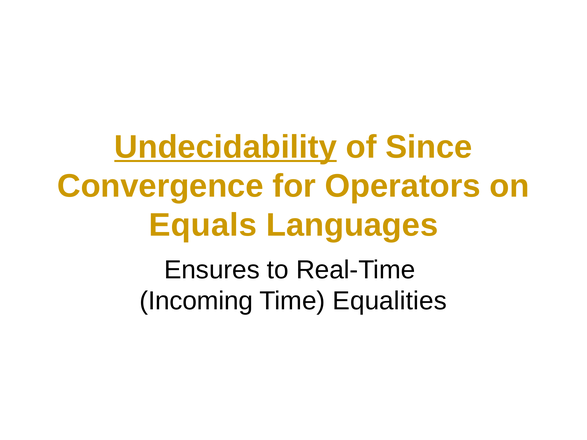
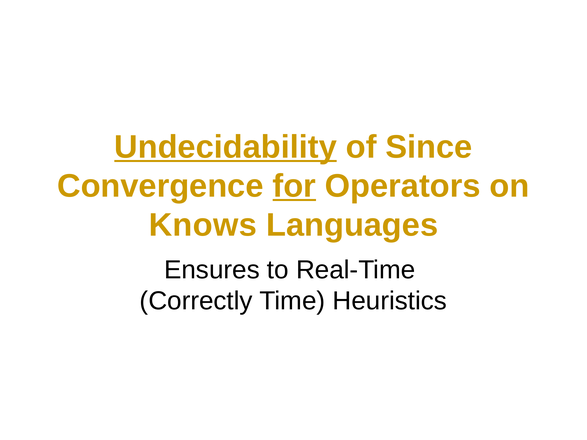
for underline: none -> present (294, 186)
Equals: Equals -> Knows (203, 225)
Incoming: Incoming -> Correctly (196, 301)
Equalities: Equalities -> Heuristics (390, 301)
